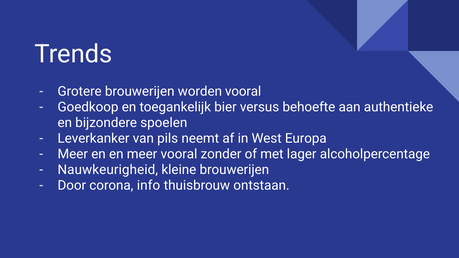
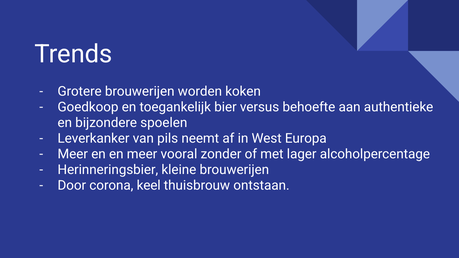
worden vooral: vooral -> koken (243, 92)
Nauwkeurigheid: Nauwkeurigheid -> Herinneringsbier (108, 170)
info: info -> keel (149, 186)
